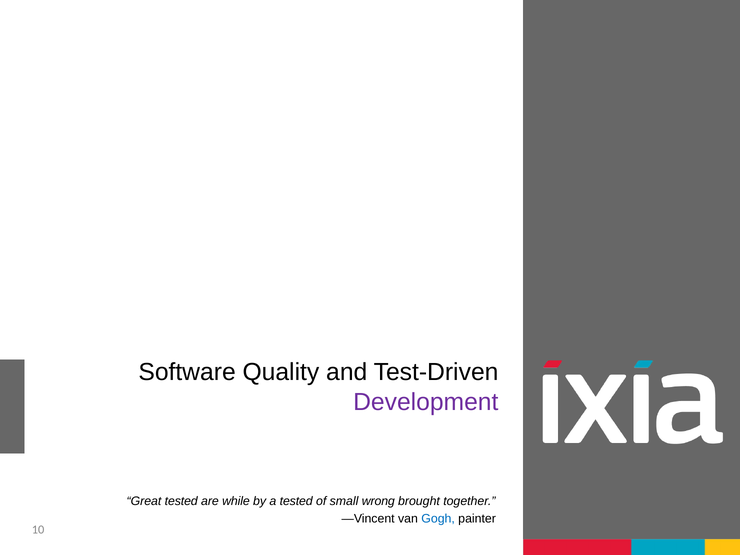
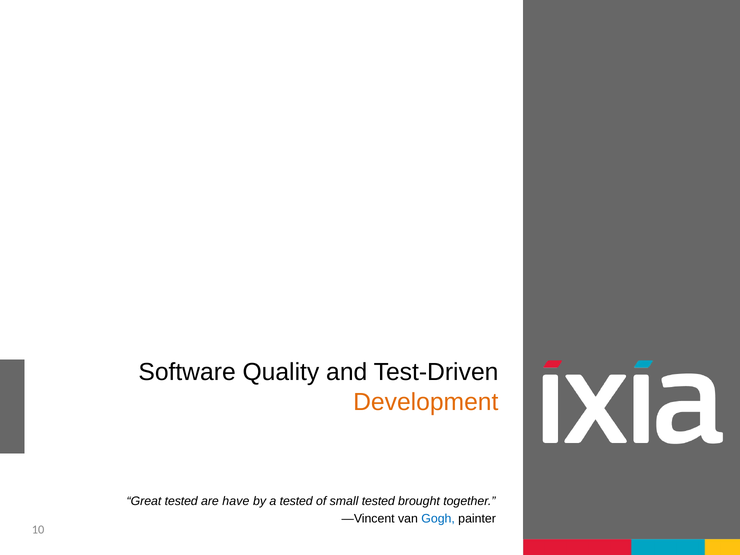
Development colour: purple -> orange (426, 402)
while: while -> have (236, 501)
small wrong: wrong -> tested (378, 501)
